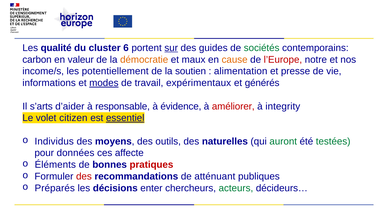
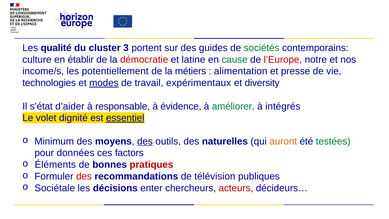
6: 6 -> 3 (126, 48)
sur underline: present -> none (171, 48)
carbon: carbon -> culture (37, 60)
valeur: valeur -> établir (81, 60)
démocratie colour: orange -> red (144, 60)
maux: maux -> latine (194, 60)
cause colour: orange -> green (235, 60)
soutien: soutien -> métiers (191, 71)
informations: informations -> technologies (49, 83)
générés: générés -> diversity (262, 83)
s’arts: s’arts -> s’état (41, 106)
améliorer colour: red -> green (233, 106)
integrity: integrity -> intégrés (283, 106)
citizen: citizen -> dignité (73, 118)
Individus: Individus -> Minimum (54, 141)
des underline: none -> present (145, 141)
auront colour: green -> orange (283, 141)
affecte: affecte -> factors (129, 153)
atténuant: atténuant -> télévision (215, 176)
Préparés: Préparés -> Sociétale (55, 188)
acteurs colour: green -> red (236, 188)
